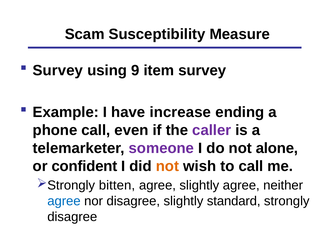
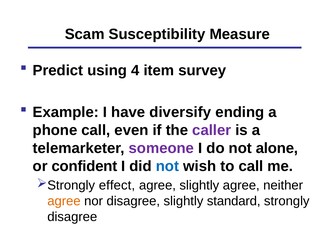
Survey: Survey -> Predict (58, 70)
9: 9 -> 4 (135, 70)
increase: increase -> diversify (180, 112)
not colour: orange -> blue (167, 166)
bitten: bitten -> effect (117, 185)
agree colour: blue -> orange (64, 200)
